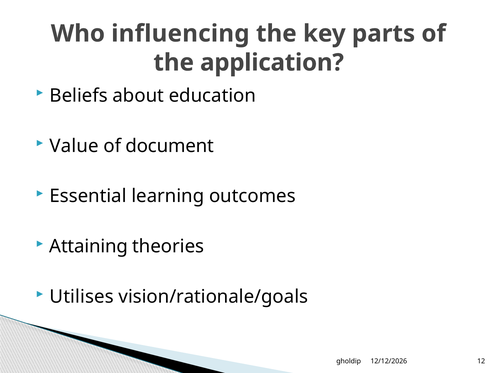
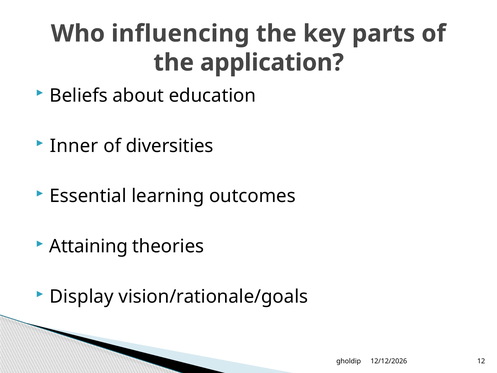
Value: Value -> Inner (74, 146)
document: document -> diversities (170, 146)
Utilises: Utilises -> Display (82, 297)
